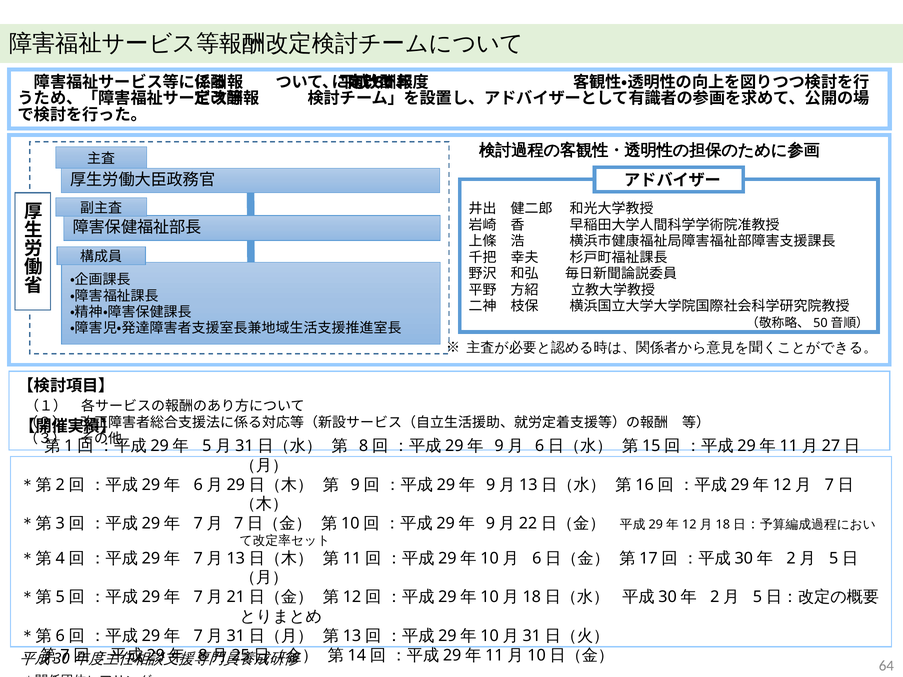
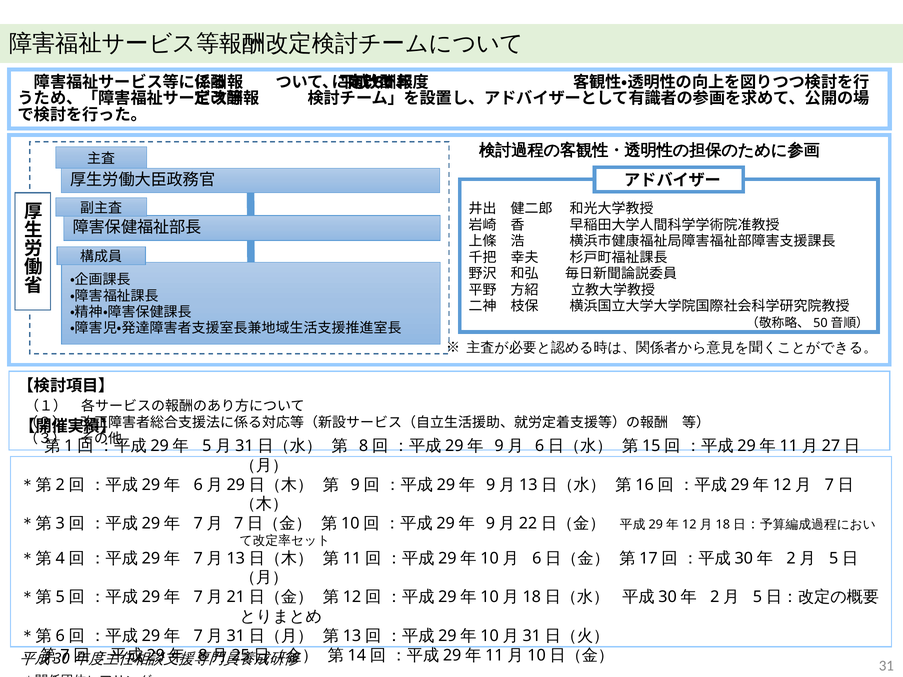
64: 64 -> 31 (886, 666)
